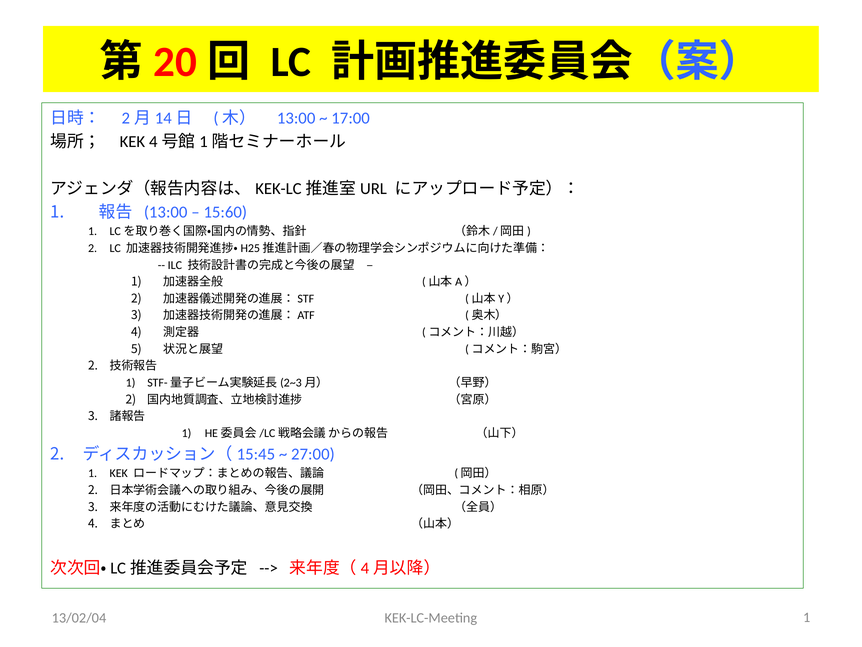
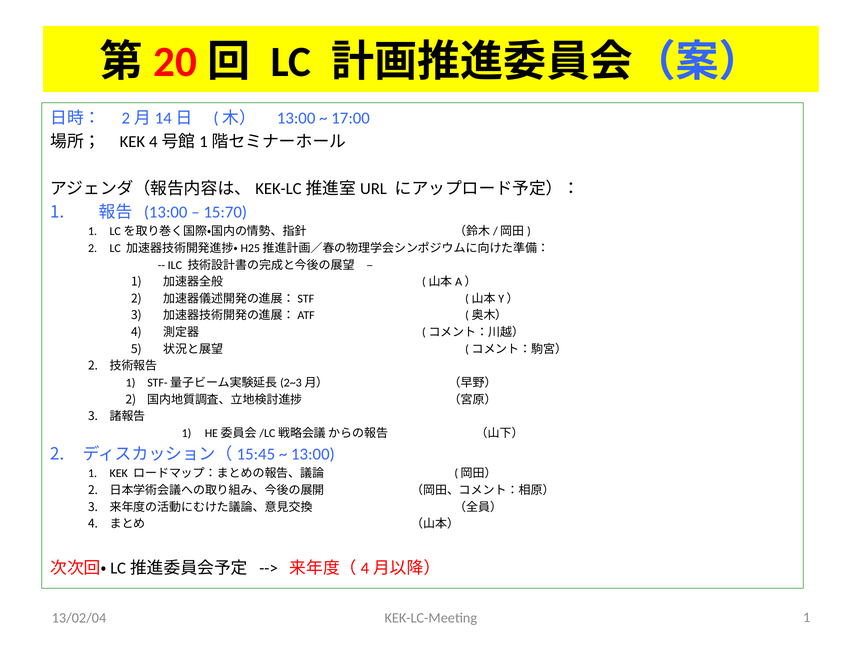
15:60: 15:60 -> 15:70 (225, 212)
27:00: 27:00 -> 13:00 (313, 454)
